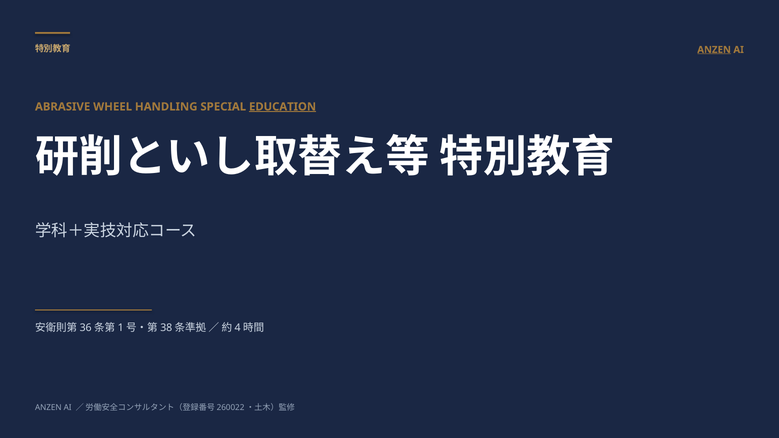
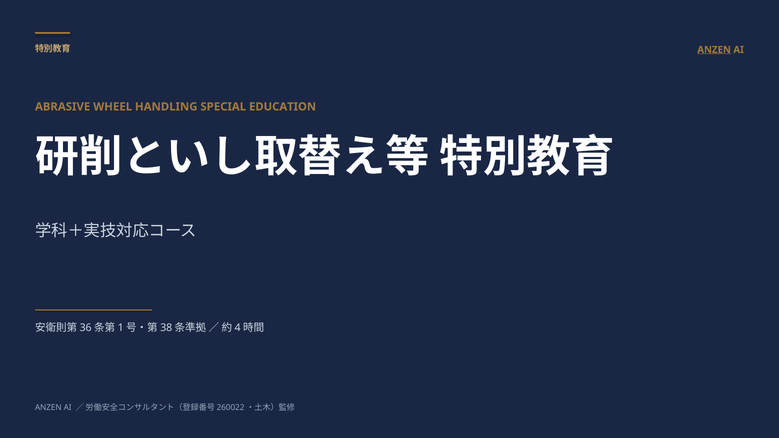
EDUCATION underline: present -> none (283, 107)
